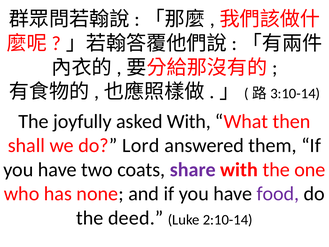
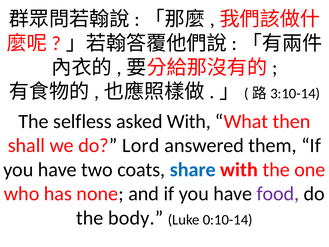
joyfully: joyfully -> selfless (82, 121)
share colour: purple -> blue (193, 169)
deed: deed -> body (136, 218)
2:10-14: 2:10-14 -> 0:10-14 (228, 220)
